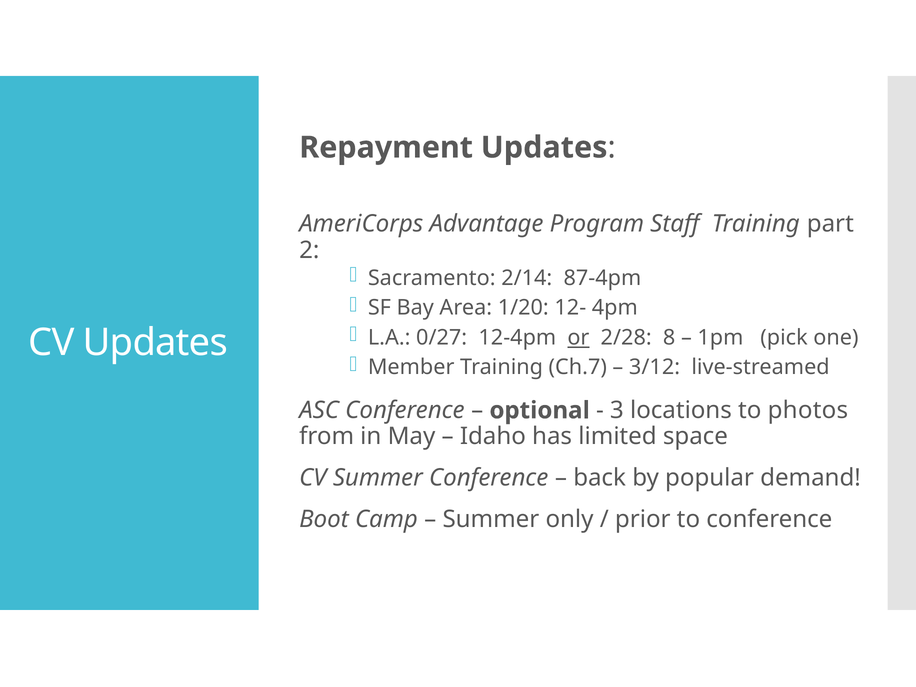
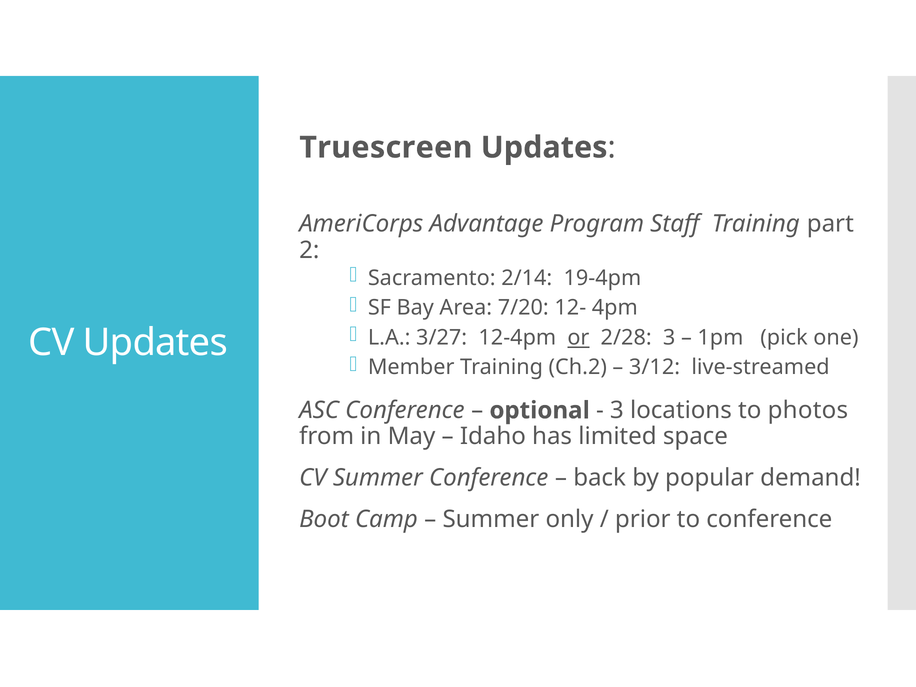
Repayment: Repayment -> Truescreen (386, 147)
87-4pm: 87-4pm -> 19-4pm (602, 278)
1/20: 1/20 -> 7/20 (523, 308)
0/27: 0/27 -> 3/27 (442, 338)
2/28 8: 8 -> 3 (669, 338)
Ch.7: Ch.7 -> Ch.2 (578, 367)
